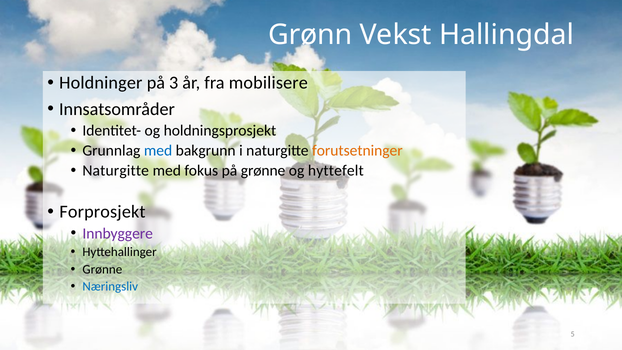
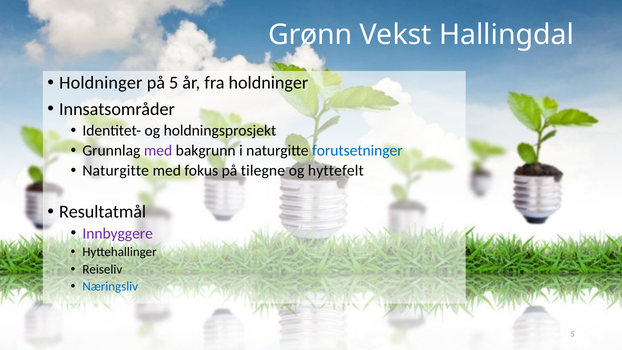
på 3: 3 -> 5 (174, 83)
fra mobilisere: mobilisere -> holdninger (268, 83)
med colour: blue -> purple (158, 150)
forutsetninger colour: orange -> blue (357, 150)
på grønne: grønne -> tilegne (263, 171)
Forprosjekt: Forprosjekt -> Resultatmål (103, 212)
Grønne: Grønne -> Reiseliv (102, 269)
